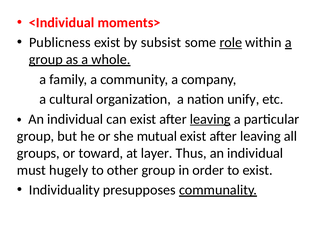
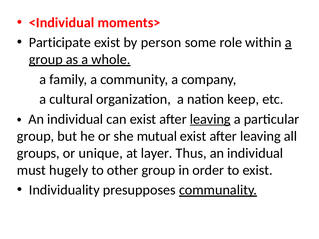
Publicness: Publicness -> Participate (60, 43)
subsist: subsist -> person (161, 43)
role underline: present -> none (231, 43)
unify: unify -> keep (243, 99)
toward: toward -> unique (101, 153)
